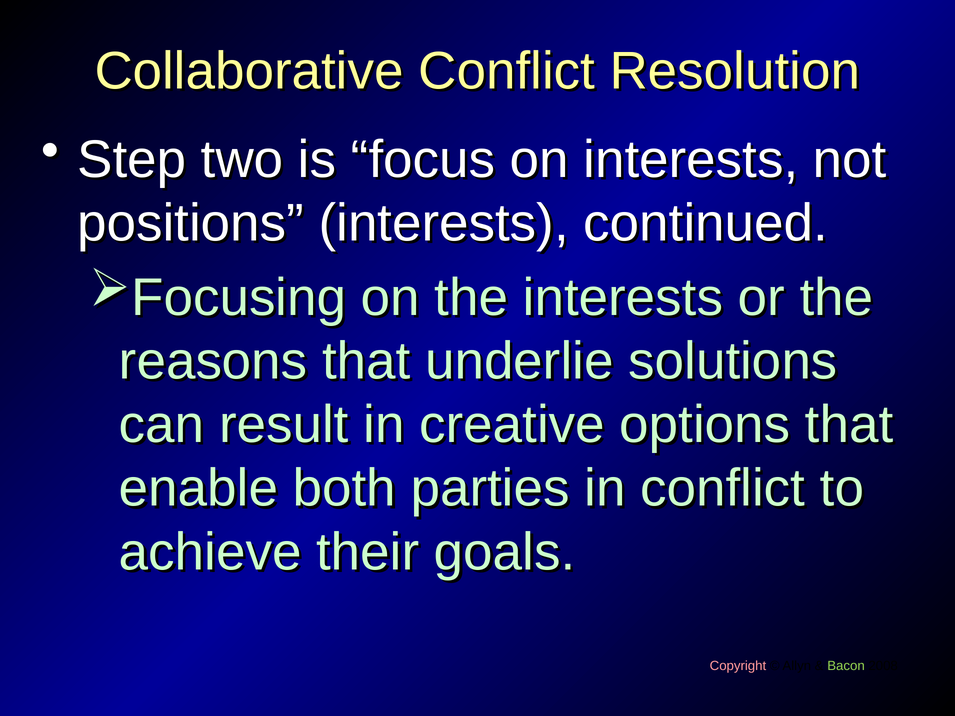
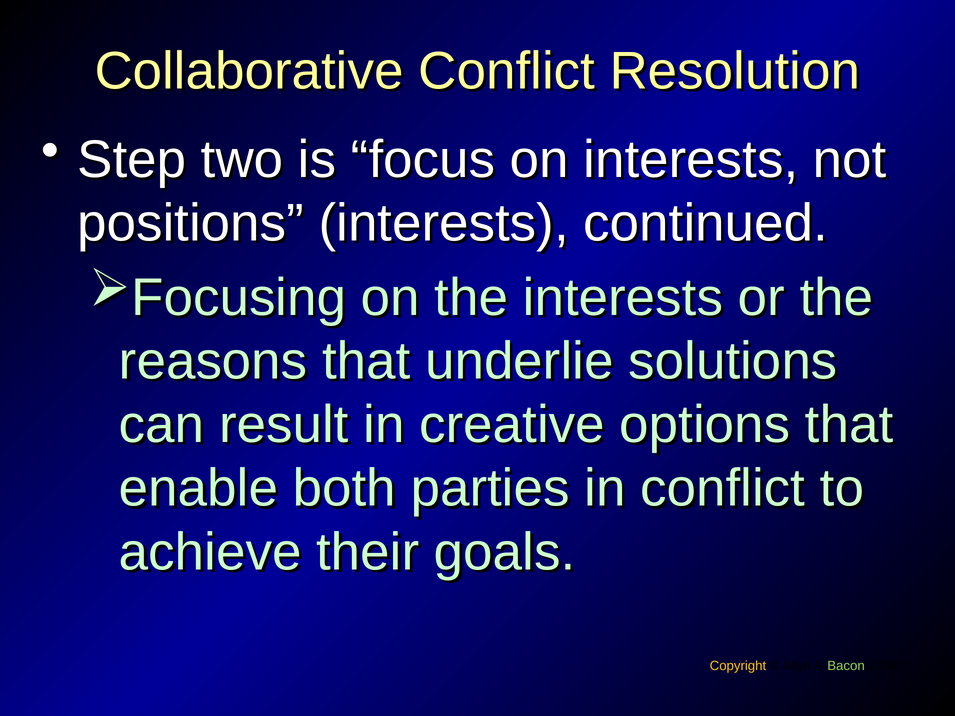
Copyright colour: pink -> yellow (738, 666)
